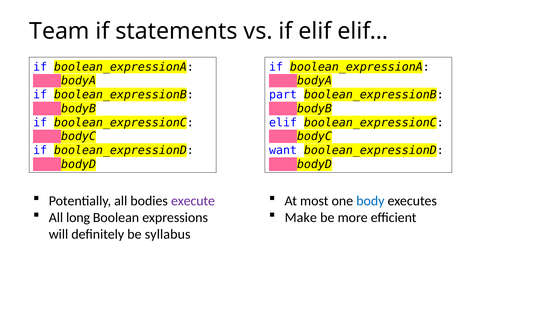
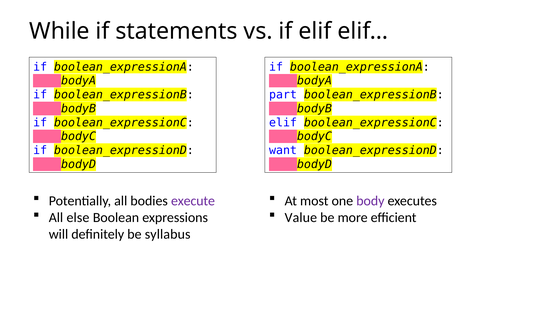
Team: Team -> While (59, 31)
body colour: blue -> purple (370, 201)
Make: Make -> Value (301, 217)
long: long -> else (78, 217)
